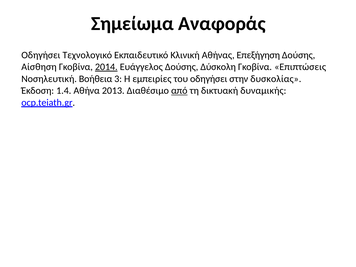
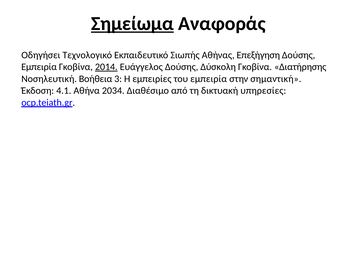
Σημείωμα underline: none -> present (132, 24)
Κλινική: Κλινική -> Σιωπής (185, 55)
Αίσθηση: Αίσθηση -> Εμπειρία (39, 67)
Επιπτώσεις: Επιπτώσεις -> Διατήρησης (300, 67)
του οδηγήσει: οδηγήσει -> εμπειρία (209, 79)
δυσκολίας: δυσκολίας -> σημαντική (276, 79)
1.4: 1.4 -> 4.1 (64, 91)
2013: 2013 -> 2034 (113, 91)
από underline: present -> none (179, 91)
δυναμικής: δυναμικής -> υπηρεσίες (263, 91)
